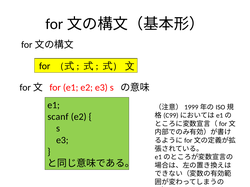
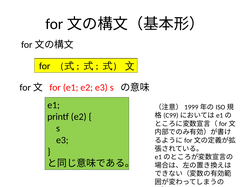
scanf: scanf -> printf (58, 117)
